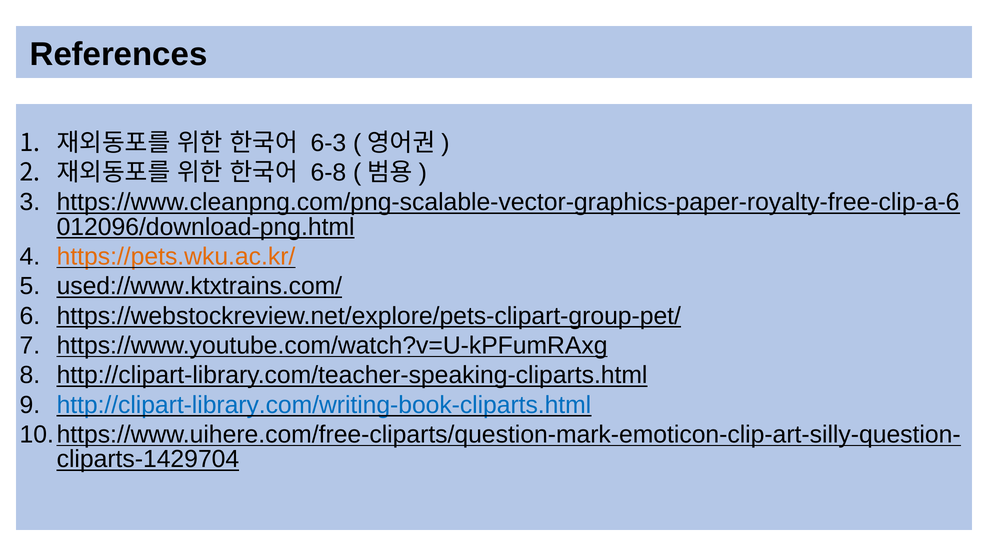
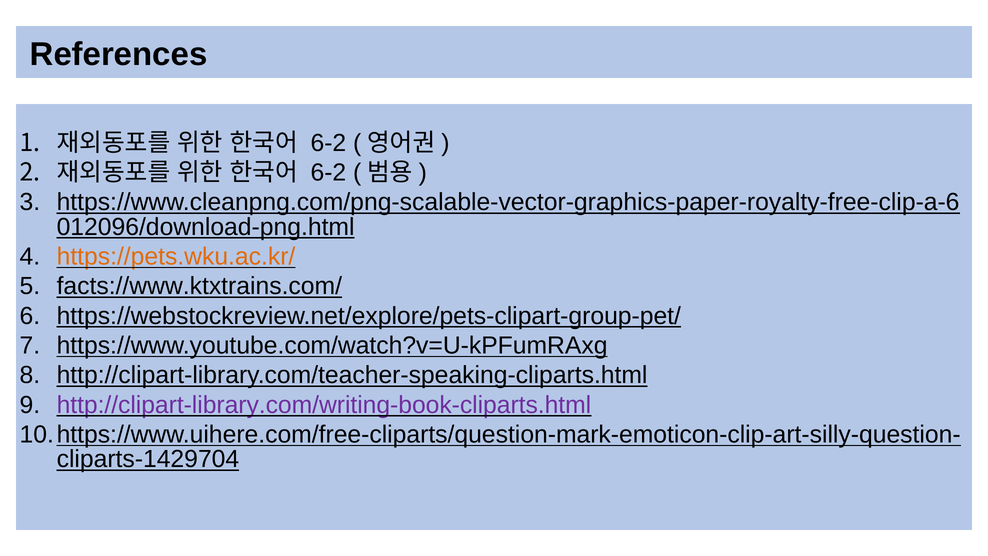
6-3: 6-3 -> 6-2 (328, 143)
6-8: 6-8 -> 6-2 (328, 173)
used://www.ktxtrains.com/: used://www.ktxtrains.com/ -> facts://www.ktxtrains.com/ (199, 286)
http://clipart-library.com/writing-book-cliparts.html colour: blue -> purple (324, 405)
